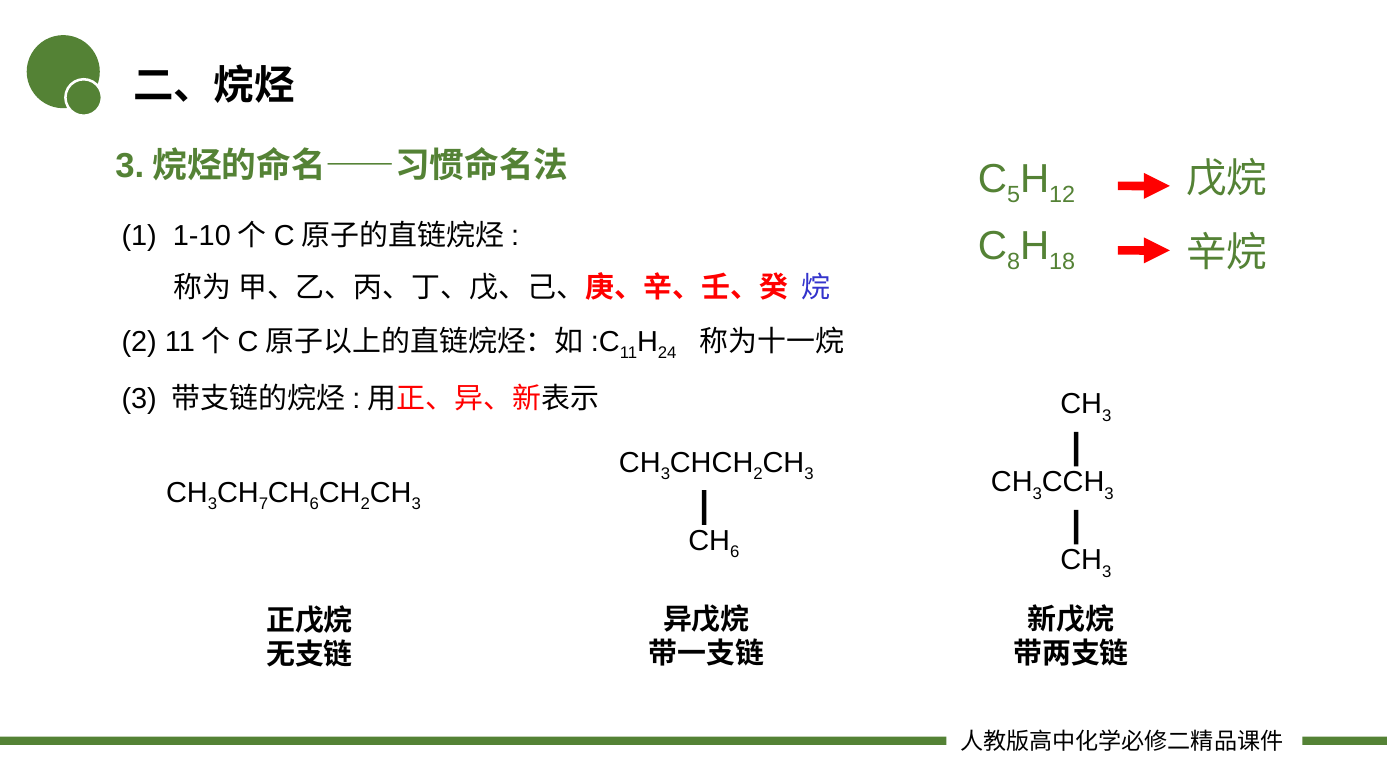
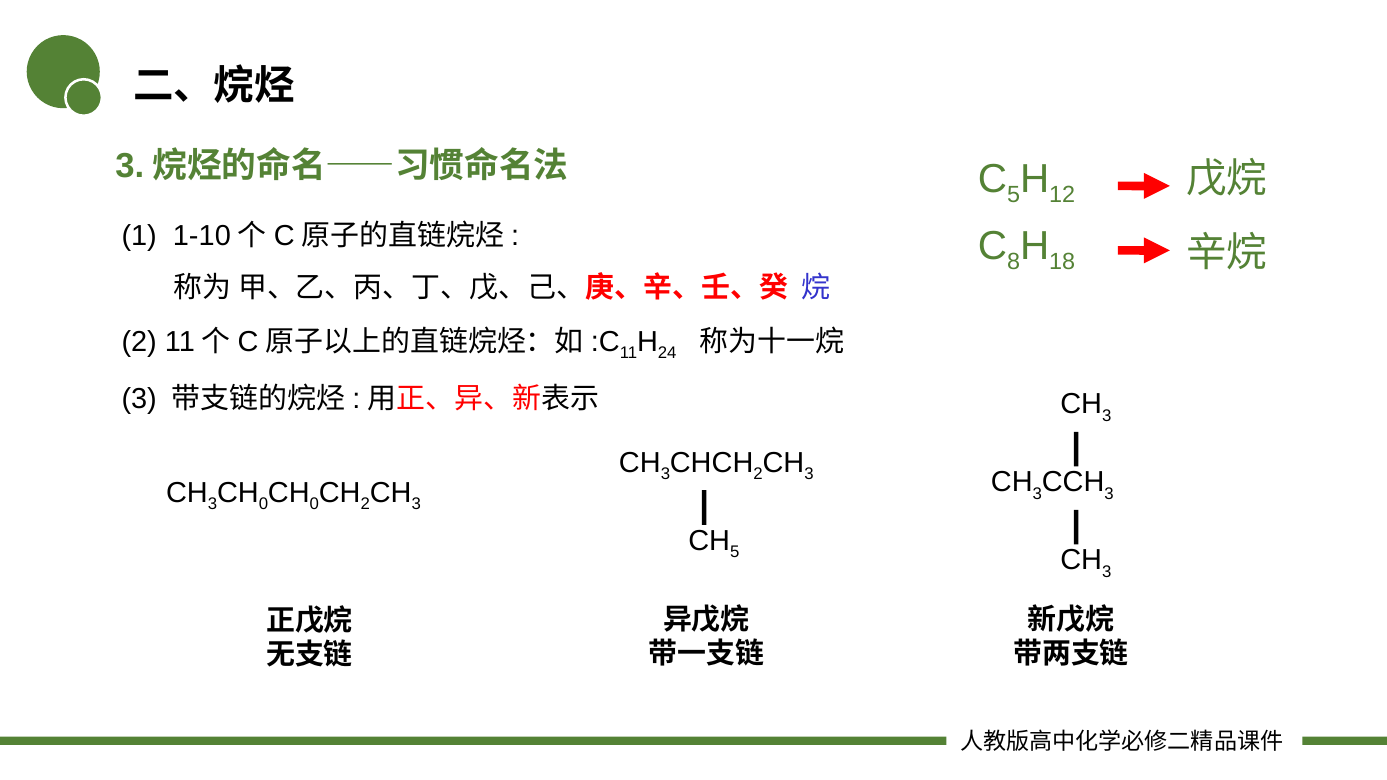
7: 7 -> 0 (263, 504)
6: 6 -> 0 (314, 504)
6: 6 -> 5 (735, 552)
